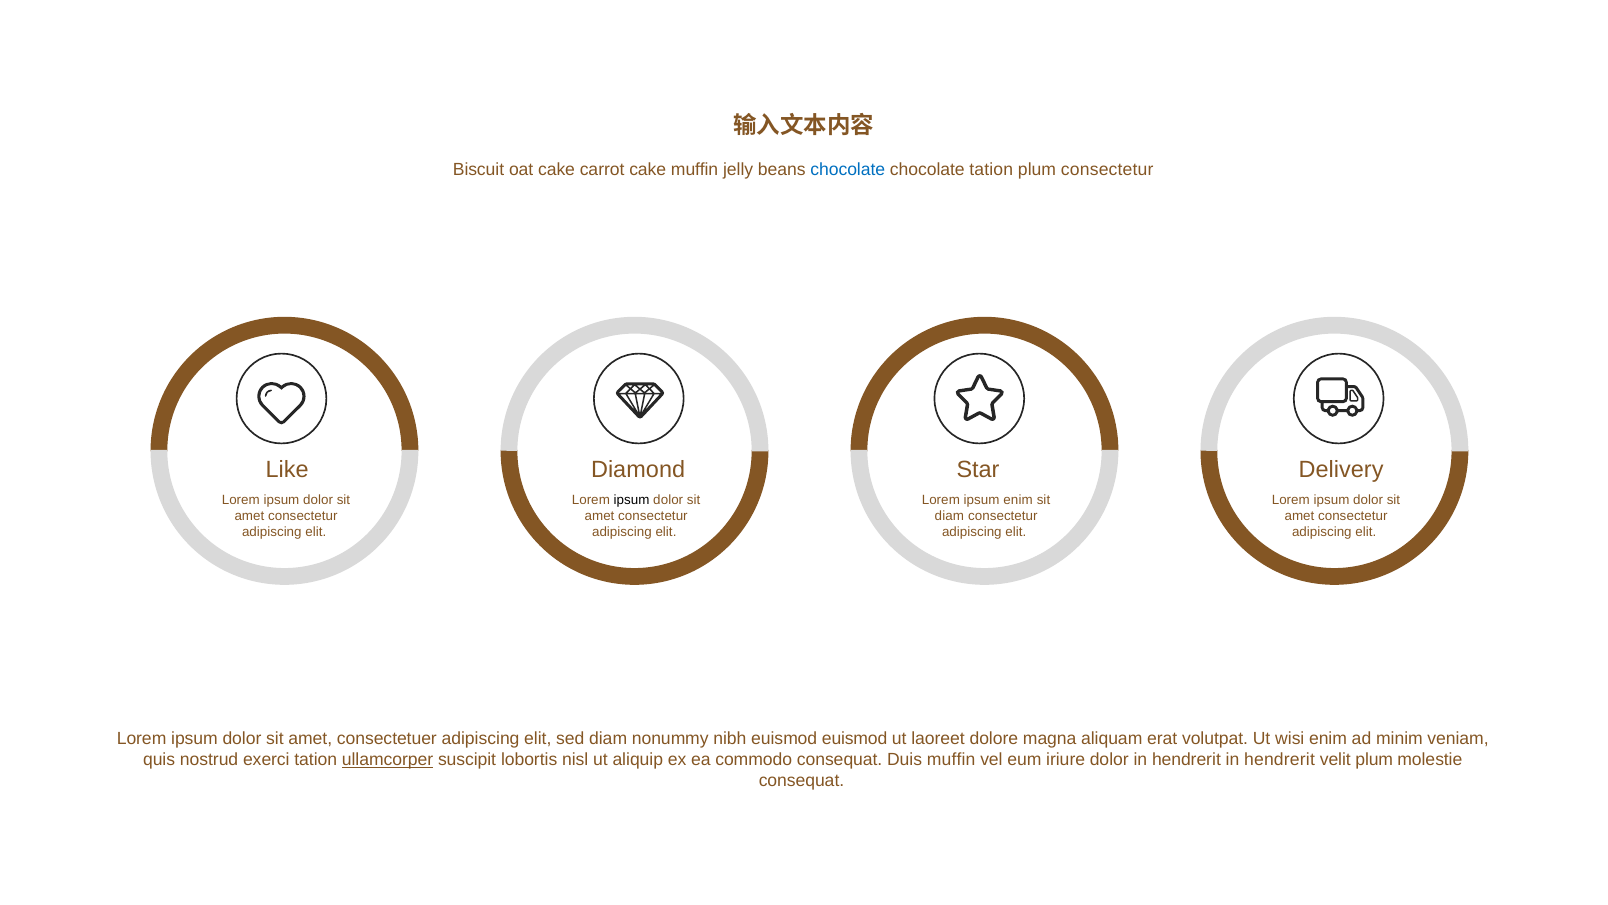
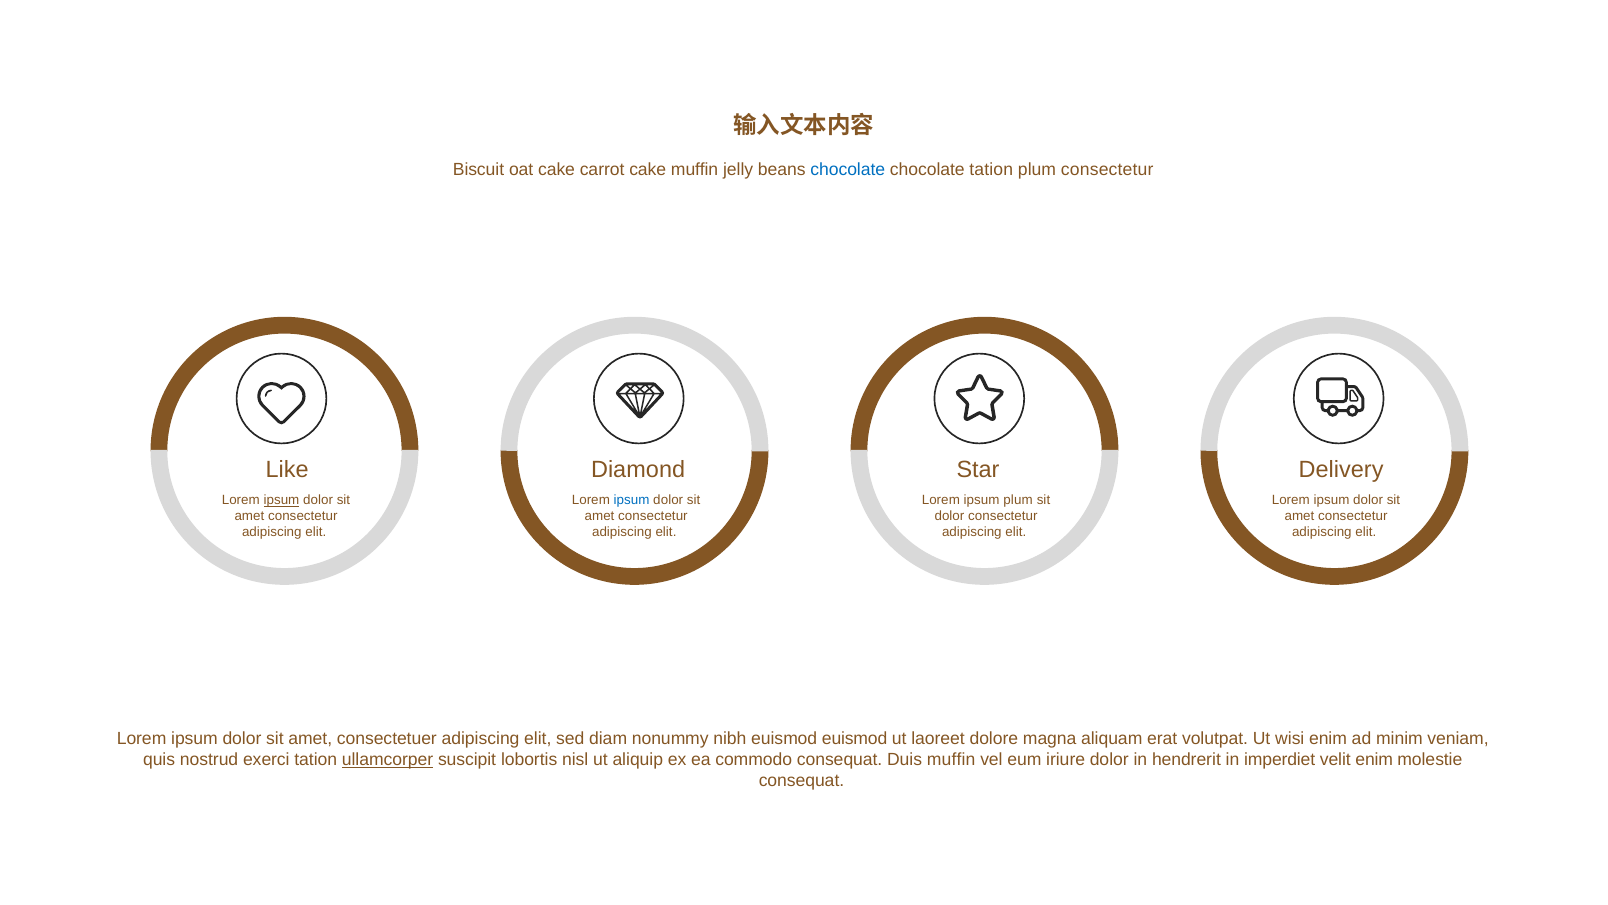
ipsum underline: none -> present (281, 500)
ipsum colour: black -> blue (632, 500)
ipsum enim: enim -> plum (1018, 500)
diam: diam -> dolor (949, 516)
hendrerit in hendrerit: hendrerit -> imperdiet (1280, 759)
velit plum: plum -> enim (1374, 759)
